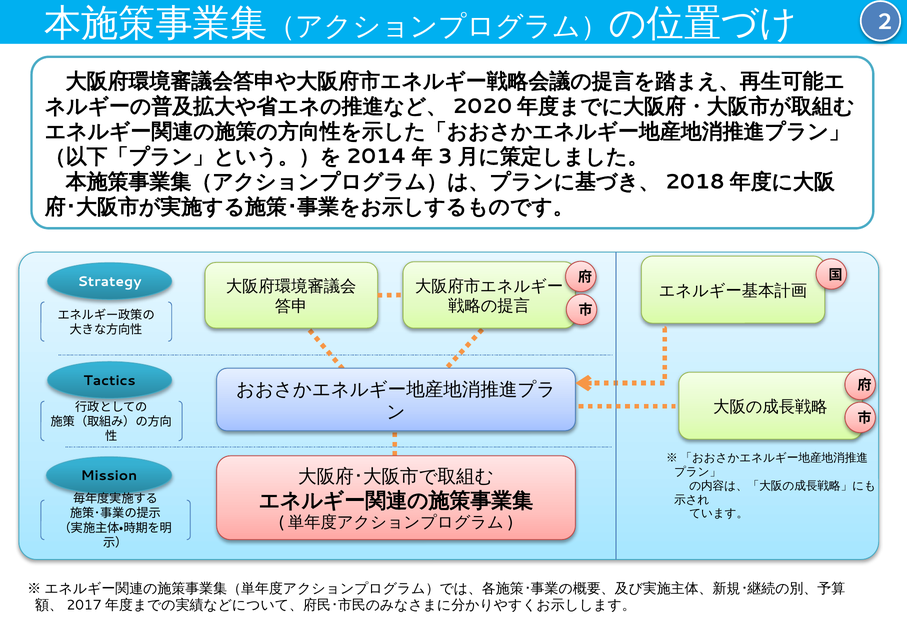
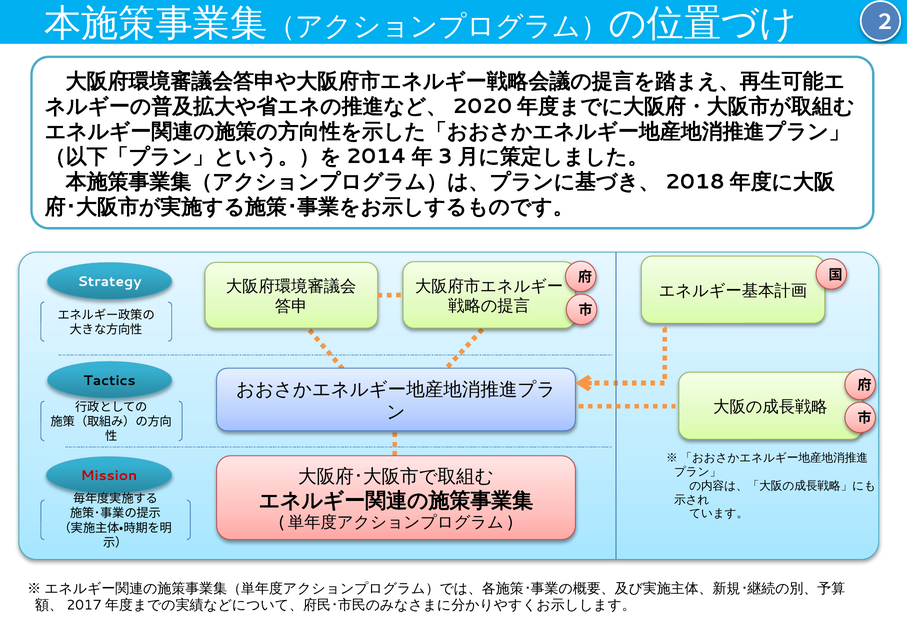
Mission colour: black -> red (109, 476)
